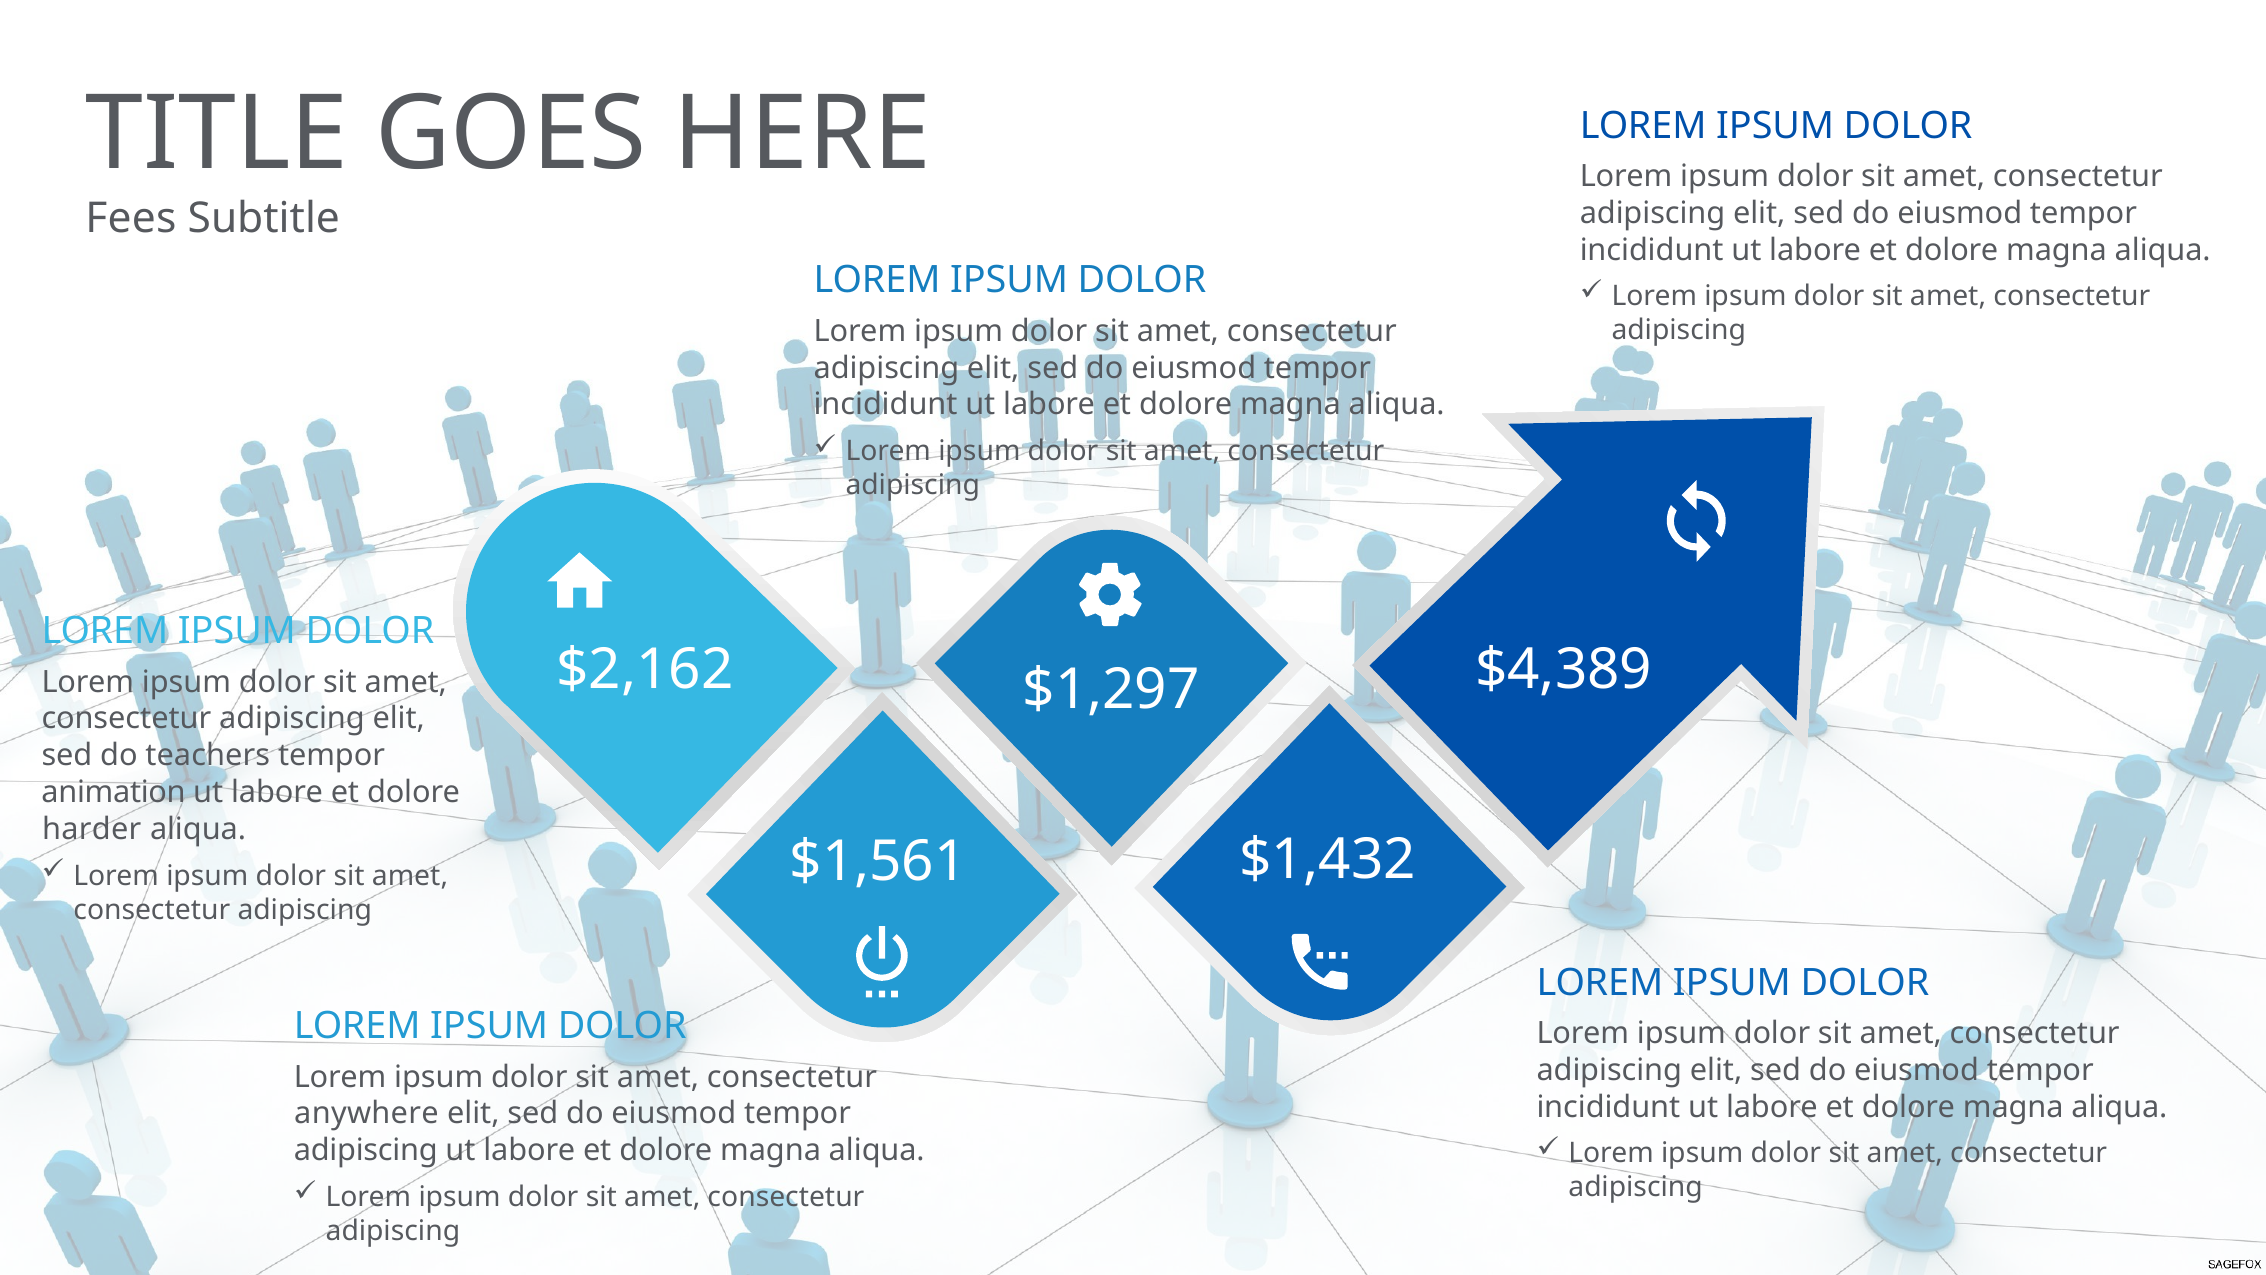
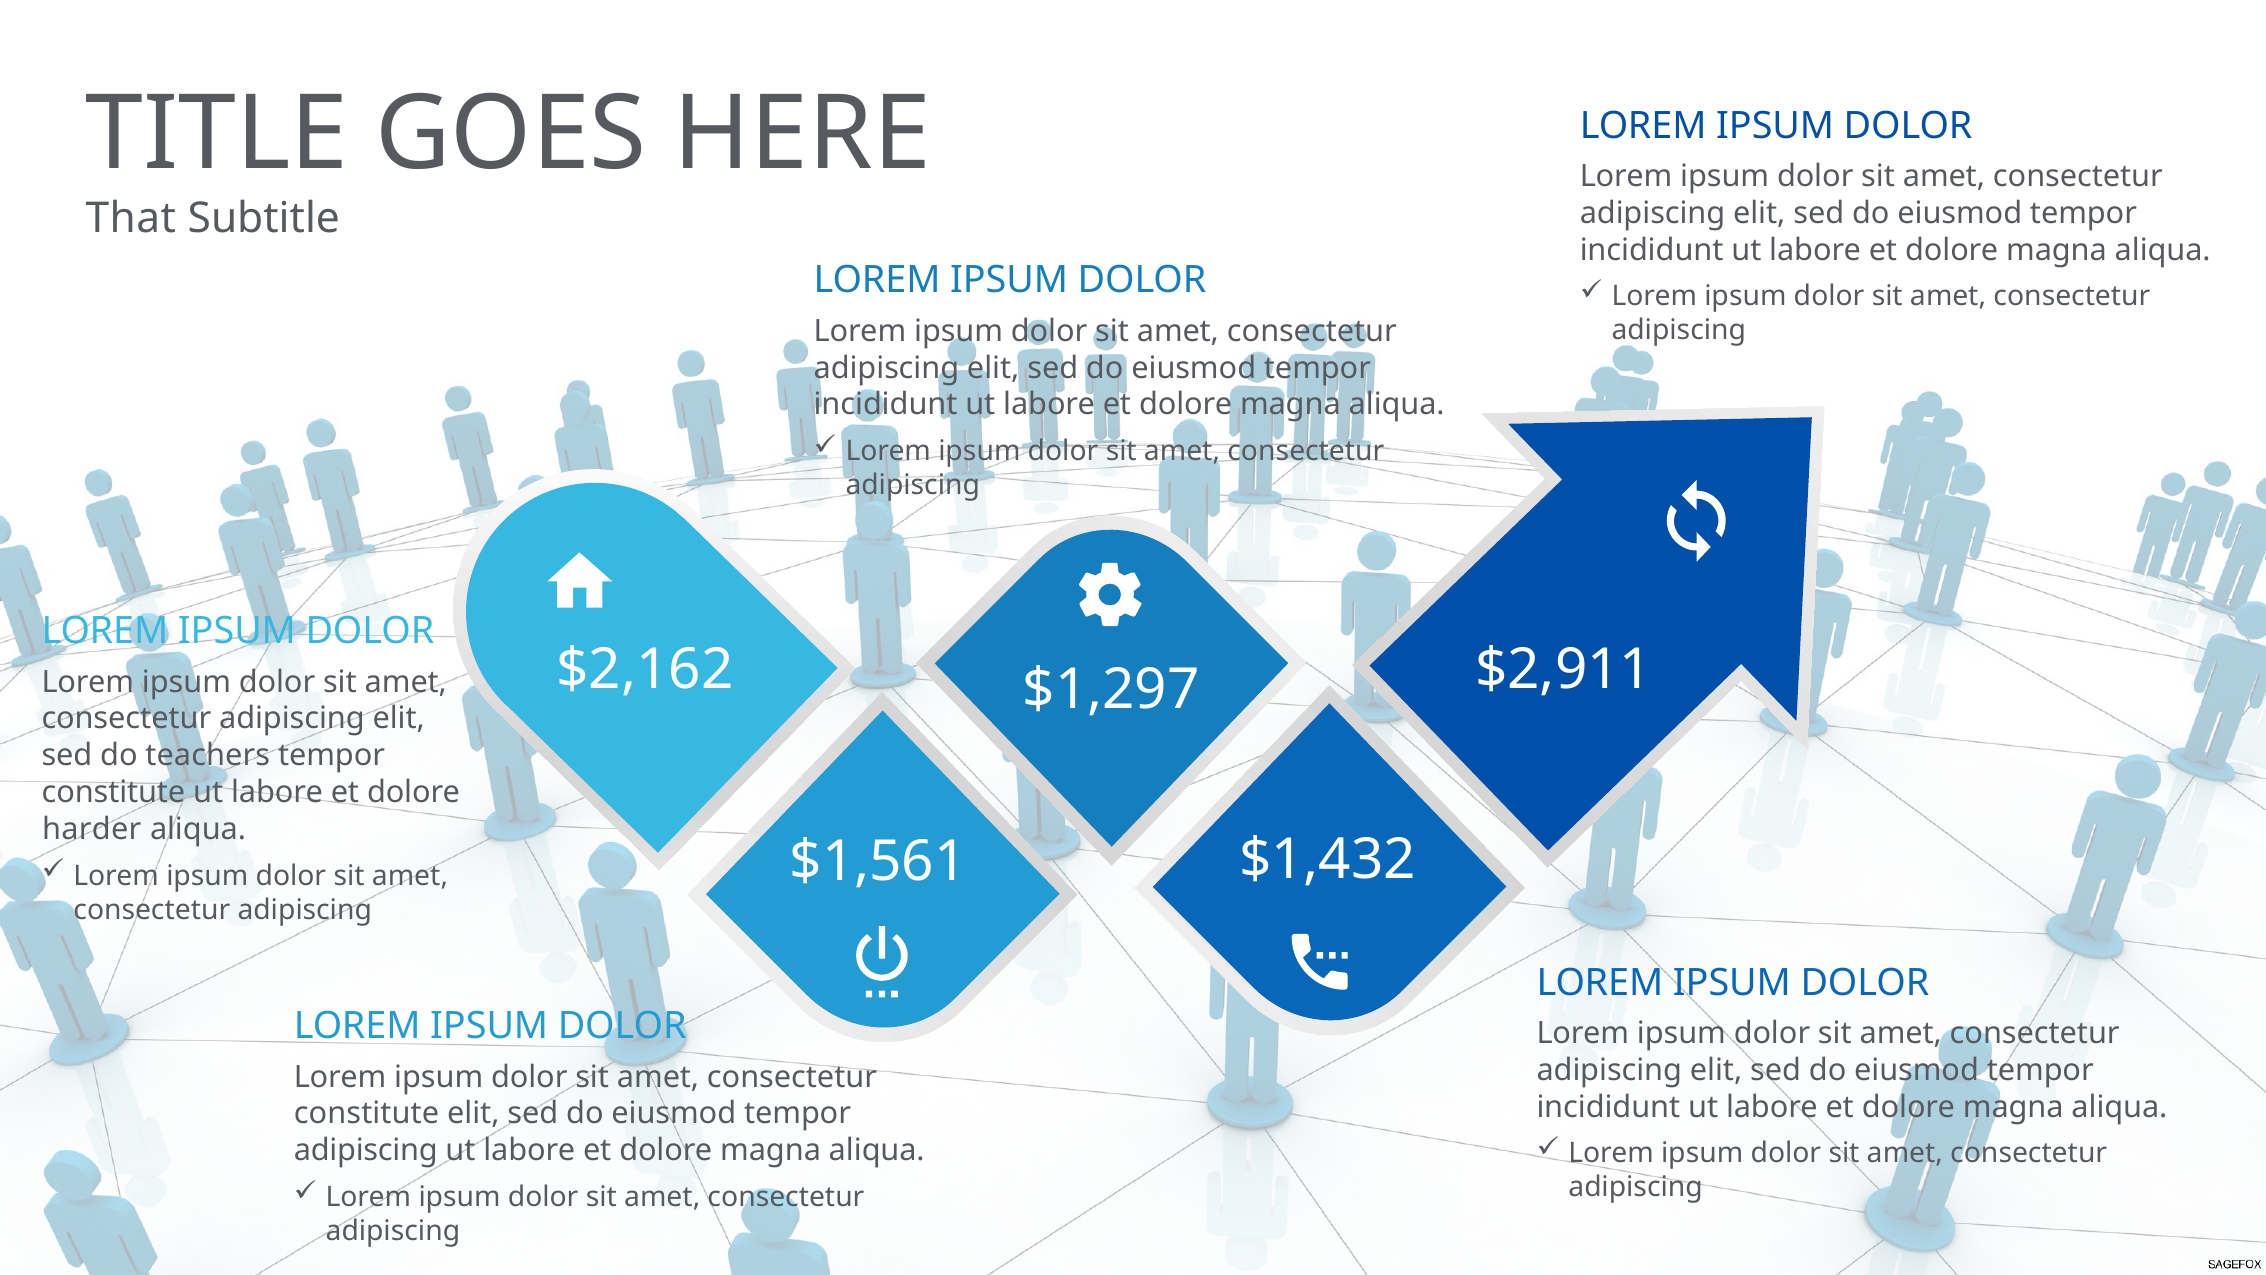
Fees: Fees -> That (131, 218)
$4,389: $4,389 -> $2,911 (1564, 670)
animation: animation -> constitute (113, 792)
anywhere: anywhere -> constitute (367, 1113)
